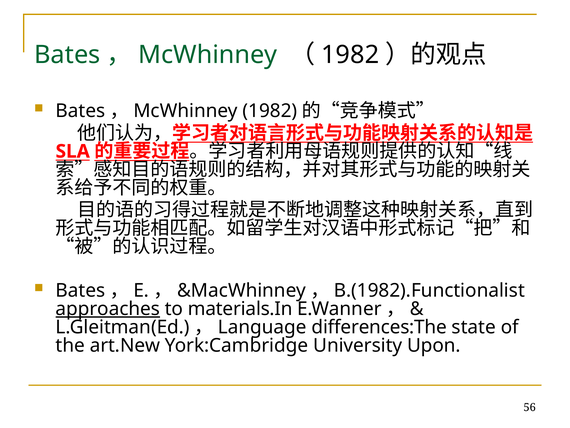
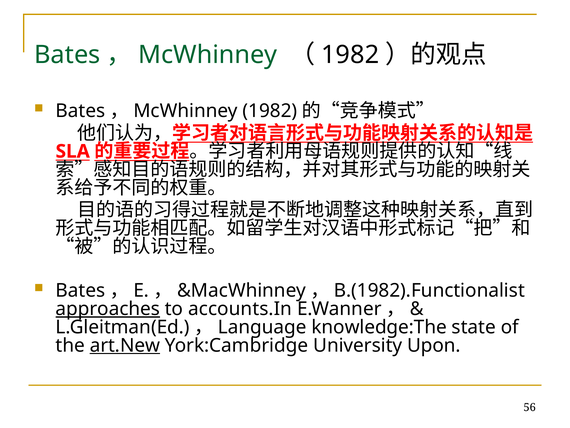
materials.In: materials.In -> accounts.In (240, 309)
differences:The: differences:The -> knowledge:The (379, 327)
art.New underline: none -> present (125, 345)
